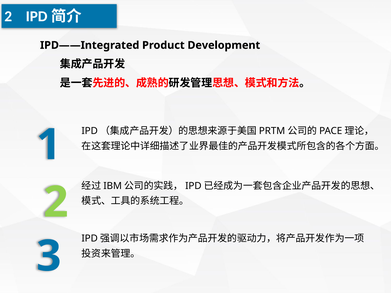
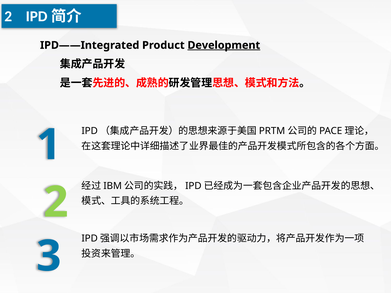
Development underline: none -> present (224, 45)
